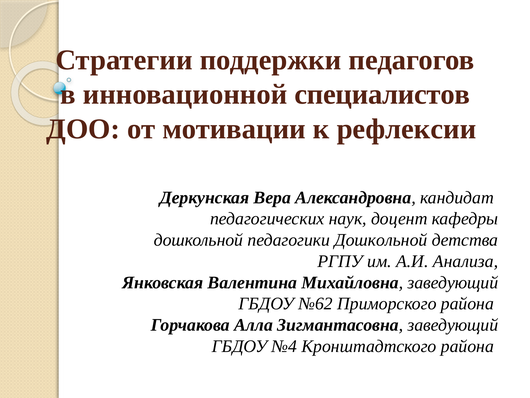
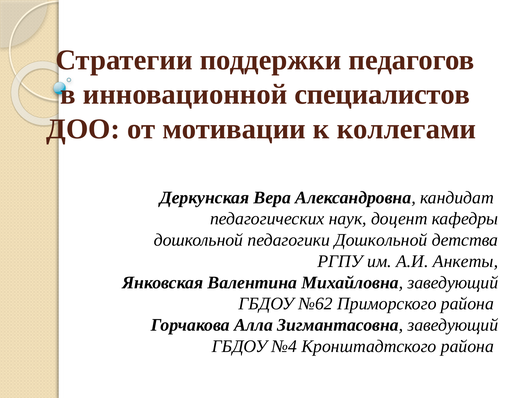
рефлексии: рефлексии -> коллегами (406, 129)
Анализа: Анализа -> Анкеты (466, 261)
